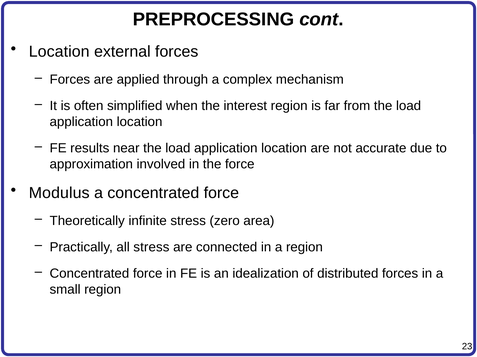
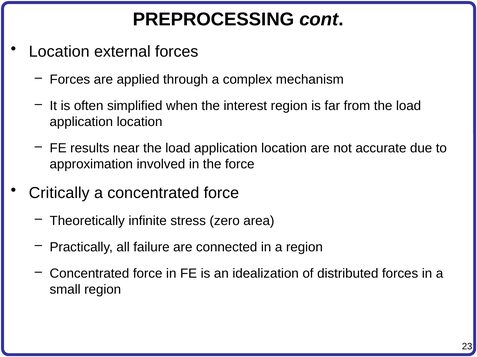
Modulus: Modulus -> Critically (59, 193)
all stress: stress -> failure (151, 248)
